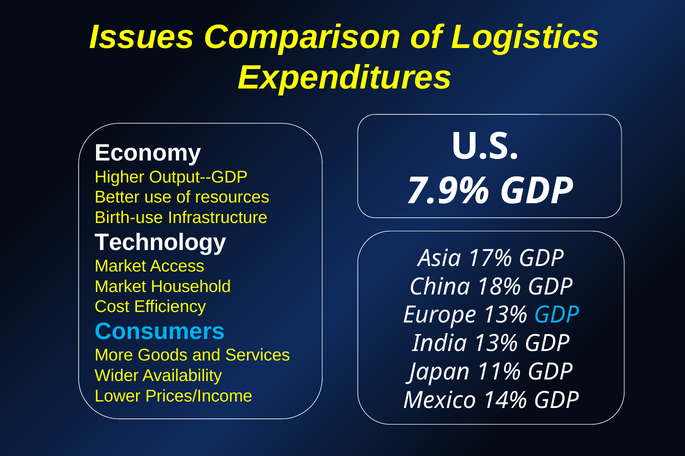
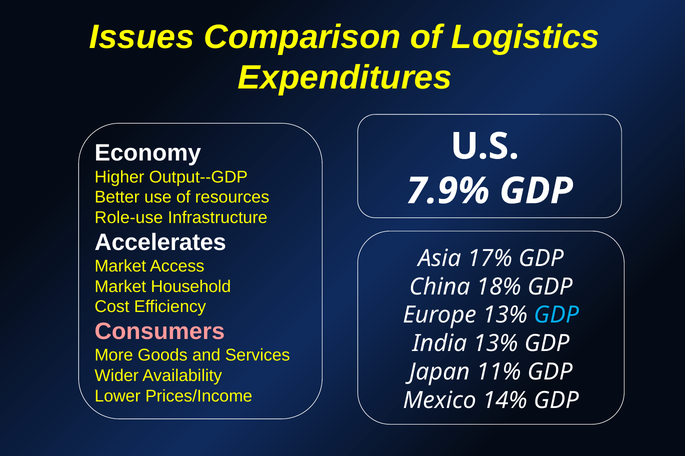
Birth-use: Birth-use -> Role-use (129, 218)
Technology: Technology -> Accelerates (160, 243)
Consumers colour: light blue -> pink (160, 332)
